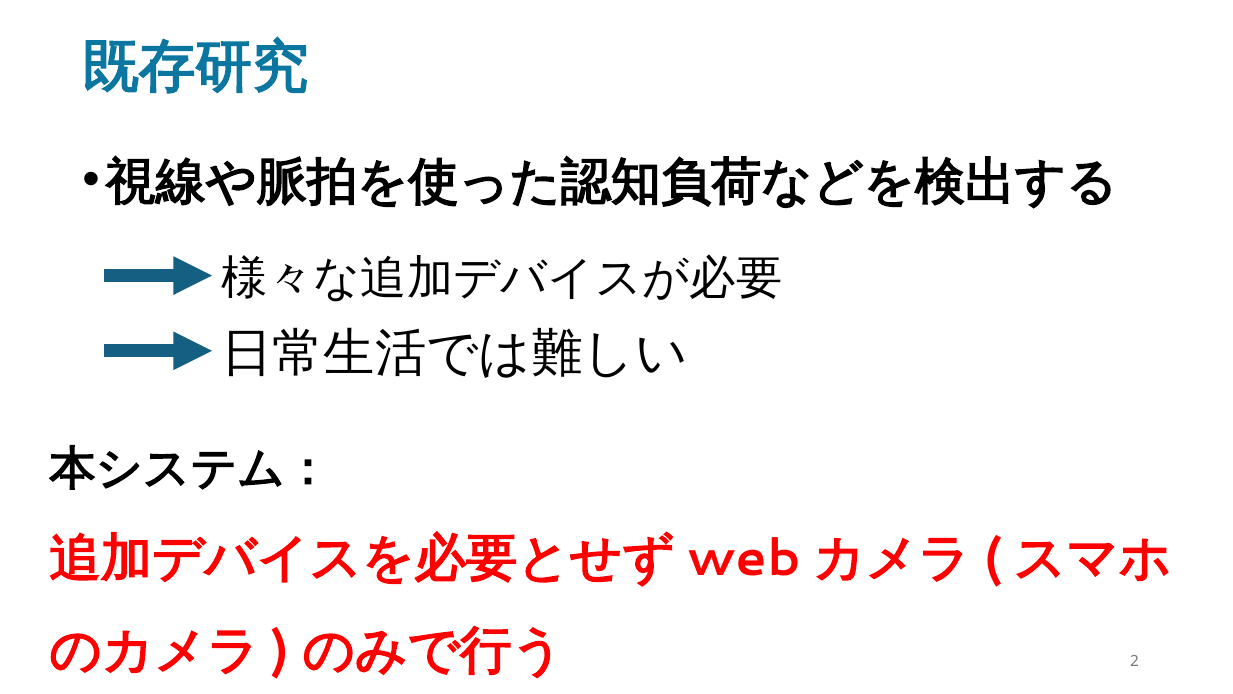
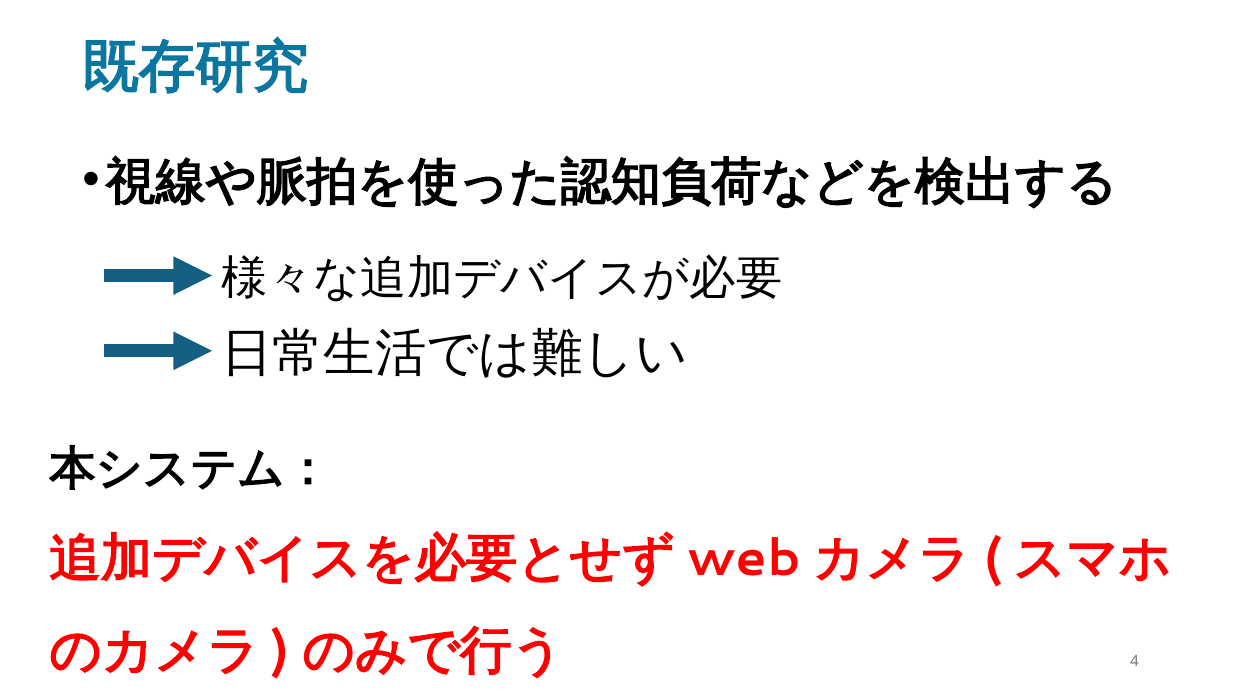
2: 2 -> 4 (1135, 661)
